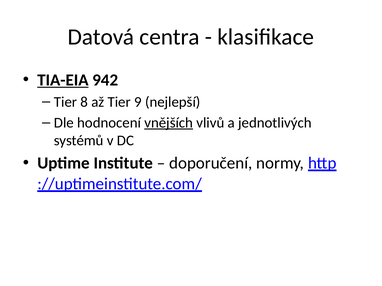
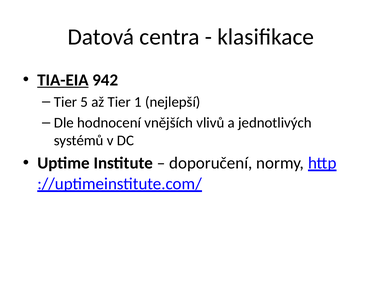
8: 8 -> 5 (84, 102)
9: 9 -> 1 (138, 102)
vnějších underline: present -> none (169, 123)
